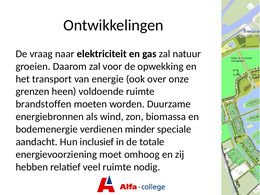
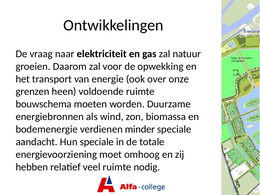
brandstoffen: brandstoffen -> bouwschema (44, 104)
Hun inclusief: inclusief -> speciale (97, 142)
